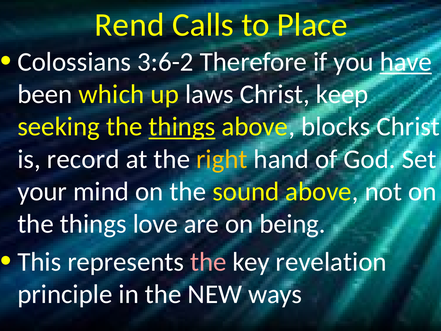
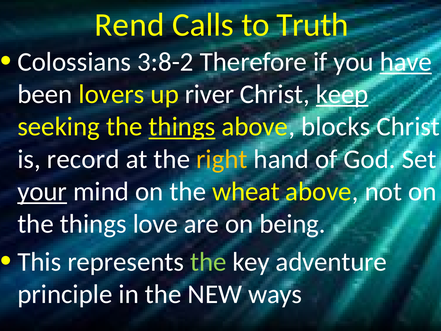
Place: Place -> Truth (312, 25)
3:6-2: 3:6-2 -> 3:8-2 (165, 62)
which: which -> lovers (112, 94)
laws: laws -> river (210, 94)
keep underline: none -> present (342, 94)
your underline: none -> present (42, 191)
sound: sound -> wheat (246, 191)
the colour: pink -> light green (208, 262)
revelation: revelation -> adventure (331, 262)
